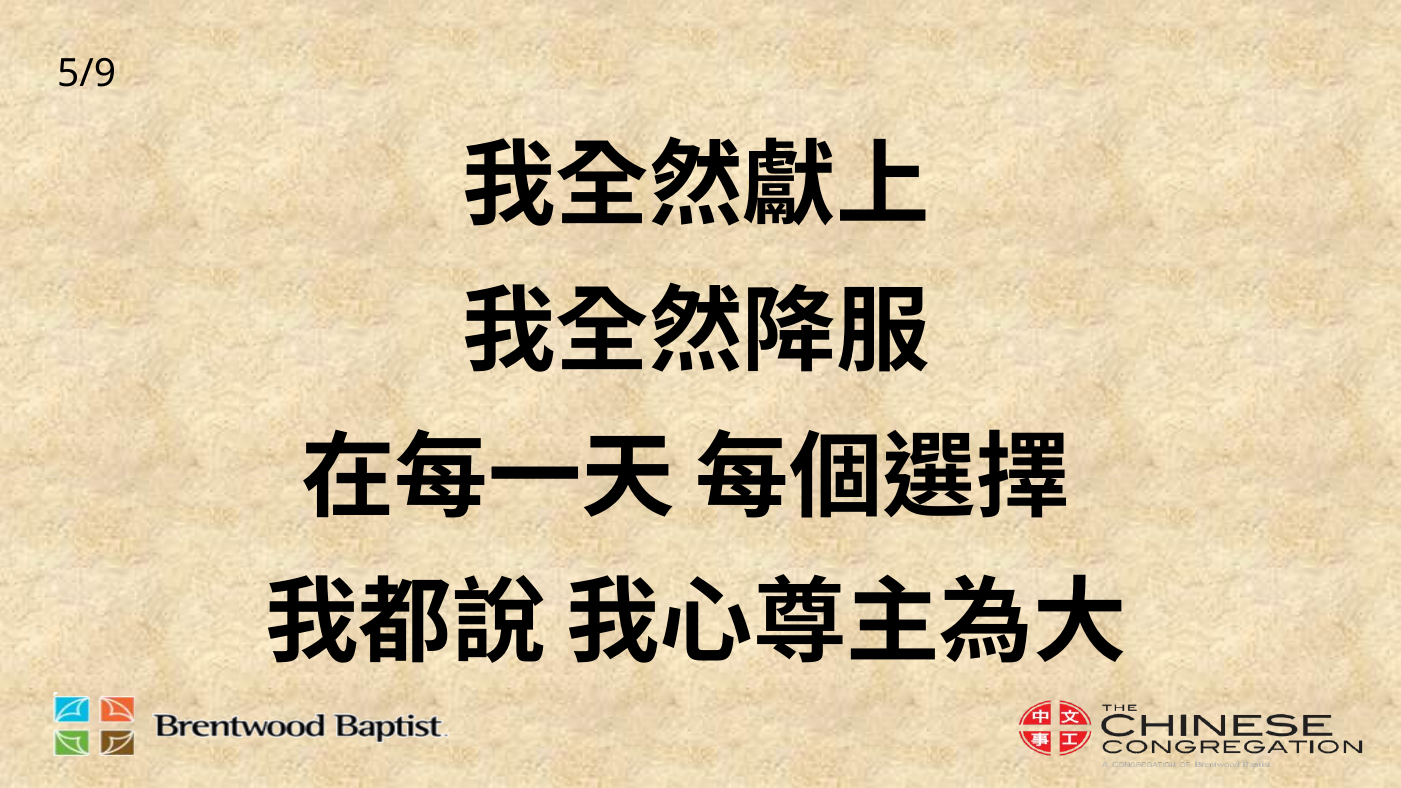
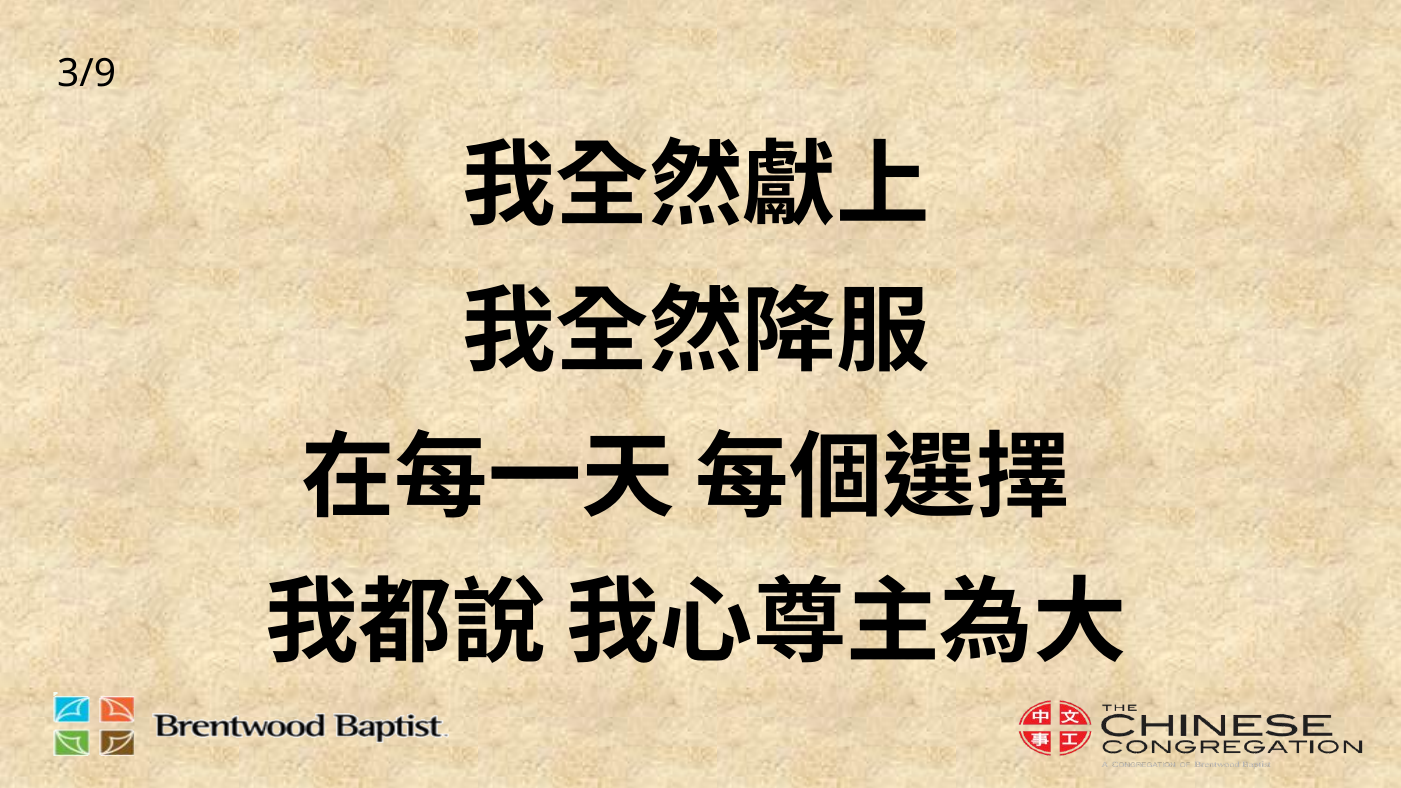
5/9: 5/9 -> 3/9 (87, 73)
